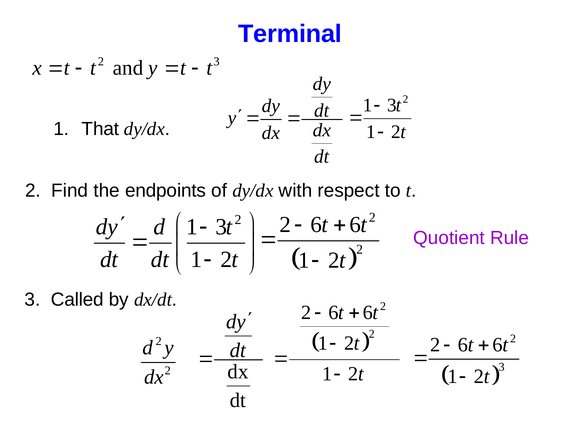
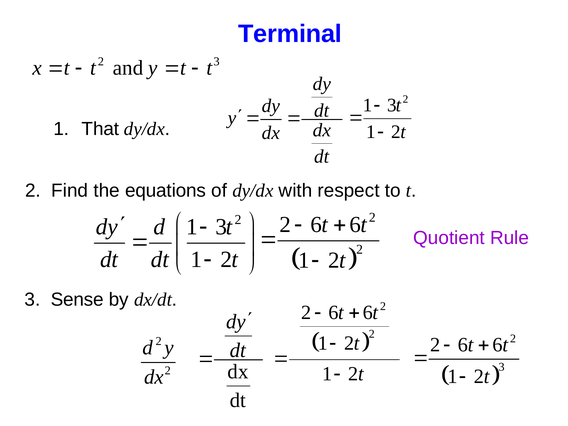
endpoints: endpoints -> equations (166, 191)
Called: Called -> Sense (77, 299)
